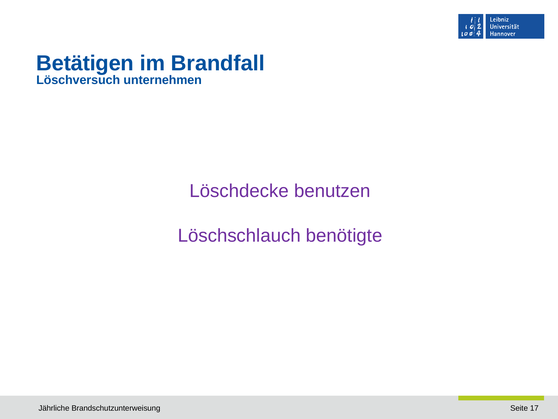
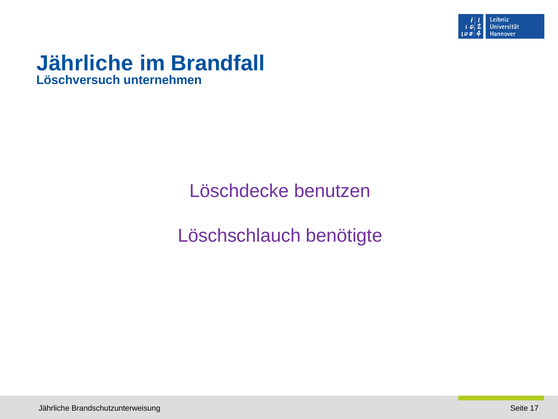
Betätigen: Betätigen -> Jährliche (85, 63)
